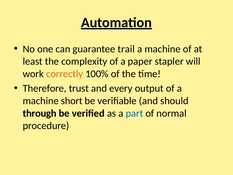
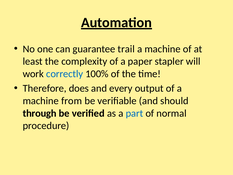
correctly colour: orange -> blue (65, 74)
trust: trust -> does (79, 88)
short: short -> from (72, 101)
